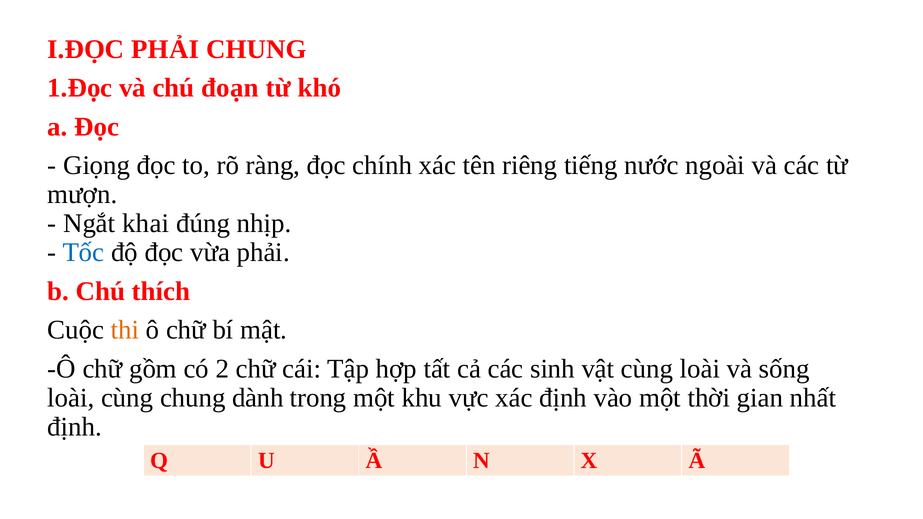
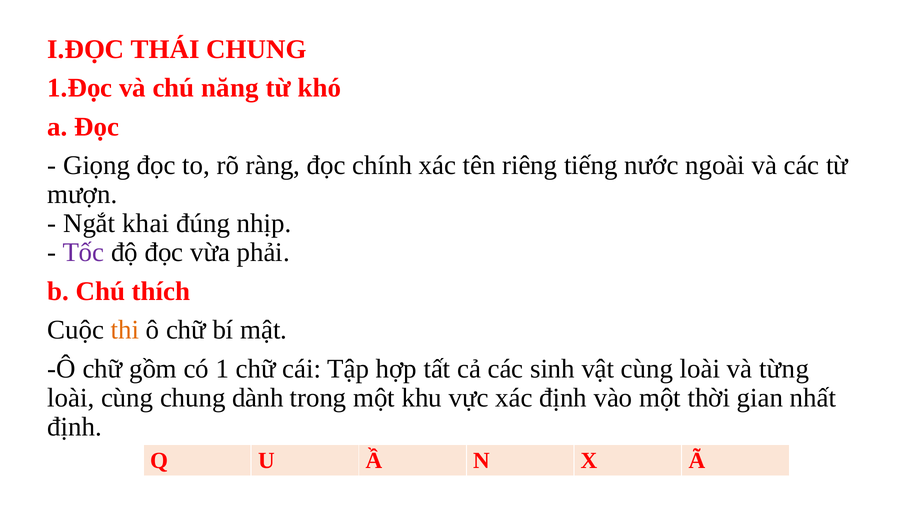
I.ĐỌC PHẢI: PHẢI -> THÁI (165, 49)
đoạn: đoạn -> năng (230, 88)
Tốc colour: blue -> purple (83, 253)
2: 2 -> 1 (222, 369)
sống: sống -> từng (784, 369)
